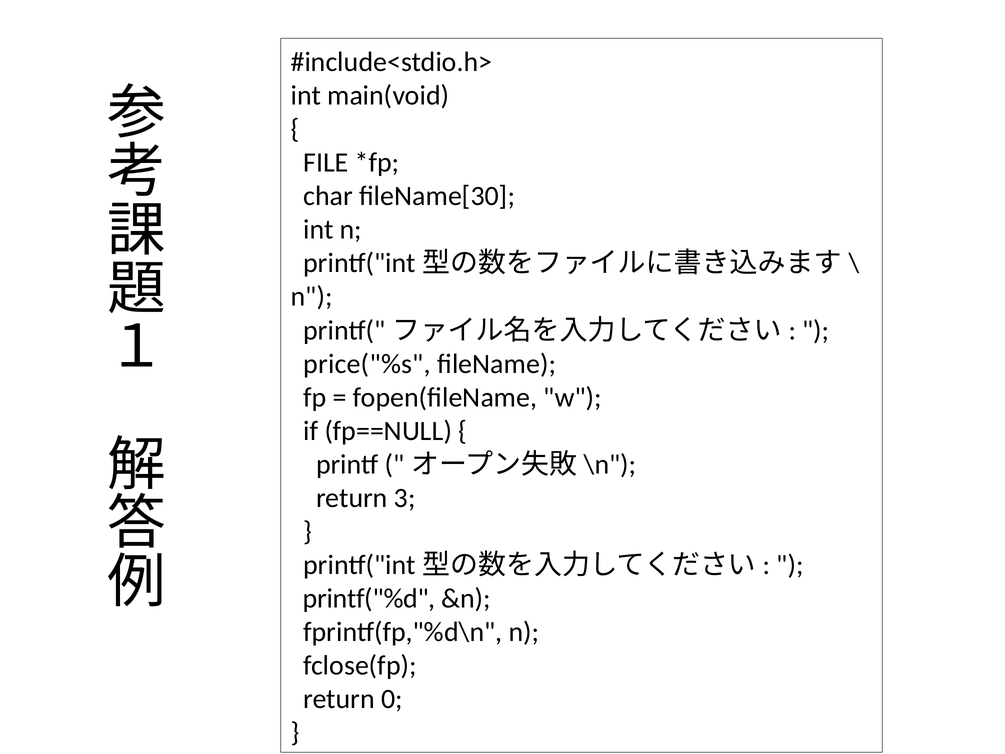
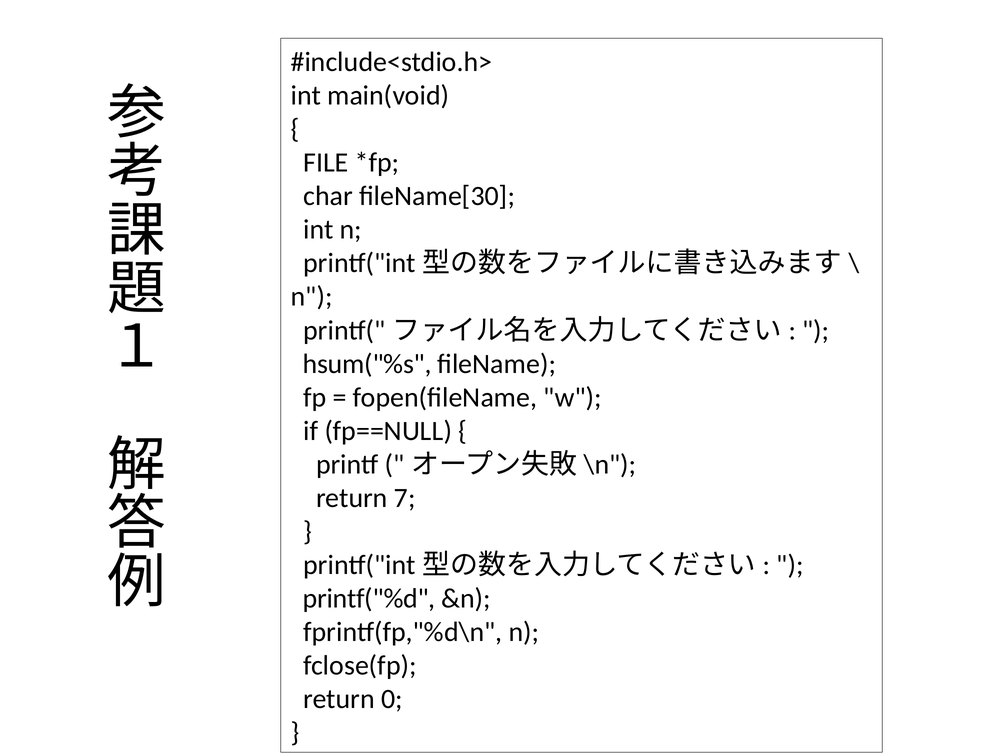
price("%s: price("%s -> hsum("%s (367, 364)
3: 3 -> 7 (405, 498)
